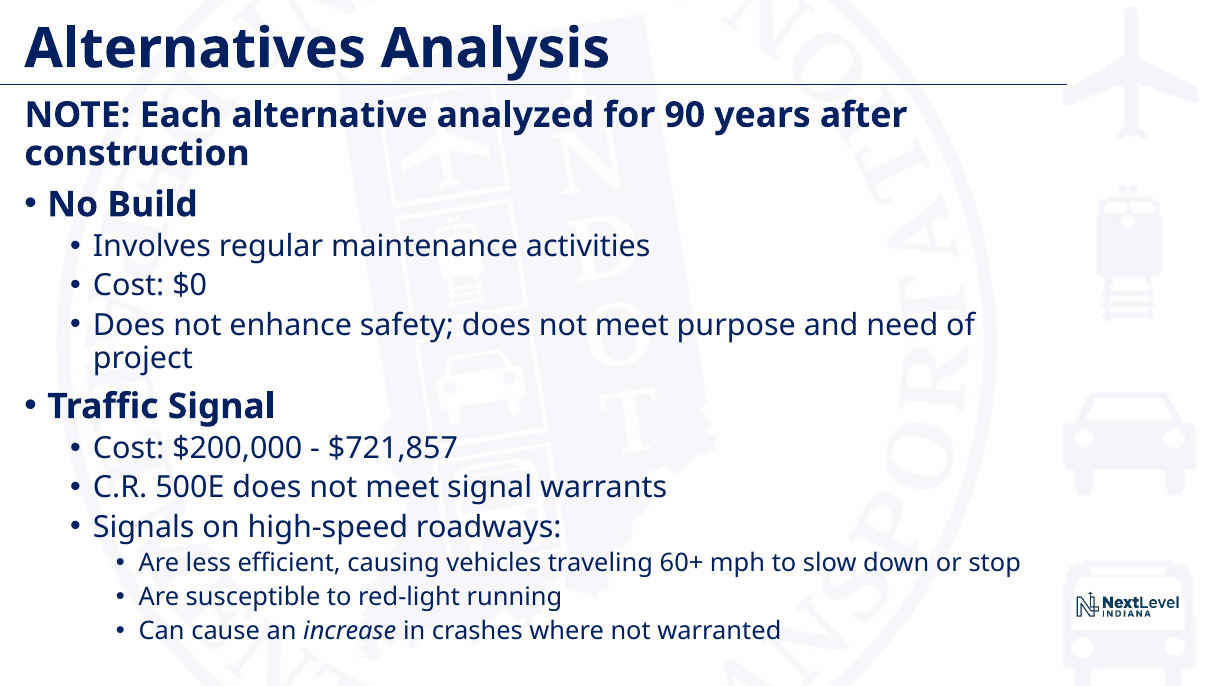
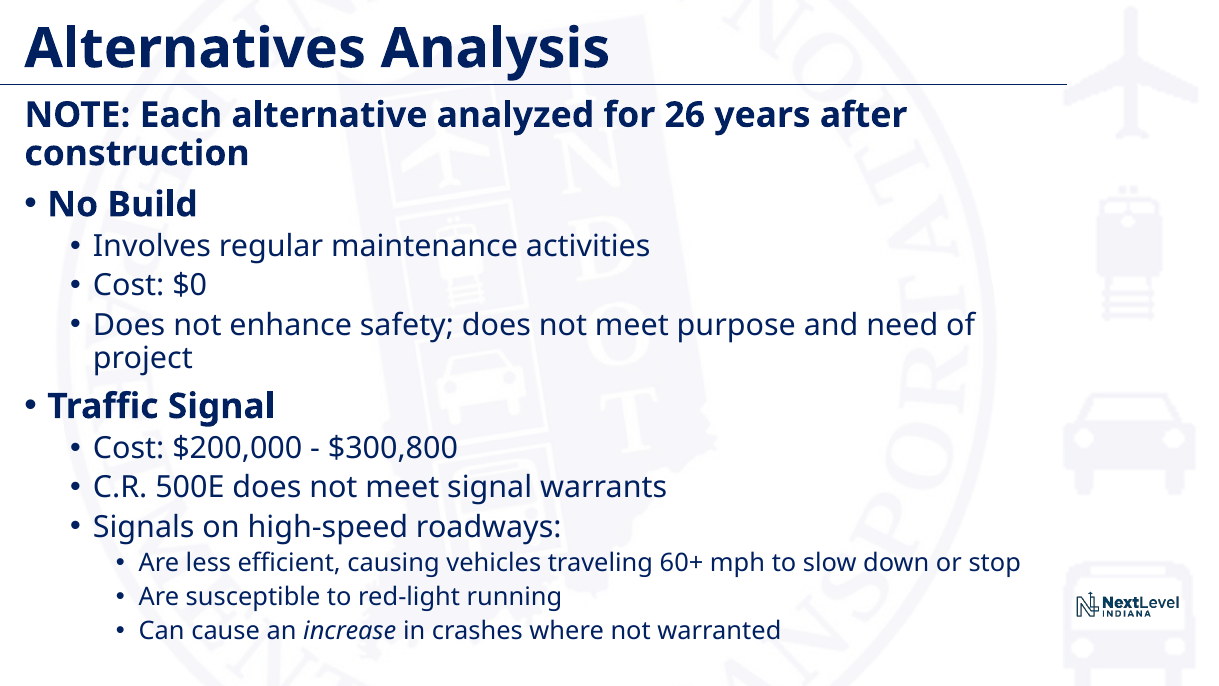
90: 90 -> 26 (685, 115)
$721,857: $721,857 -> $300,800 (393, 448)
